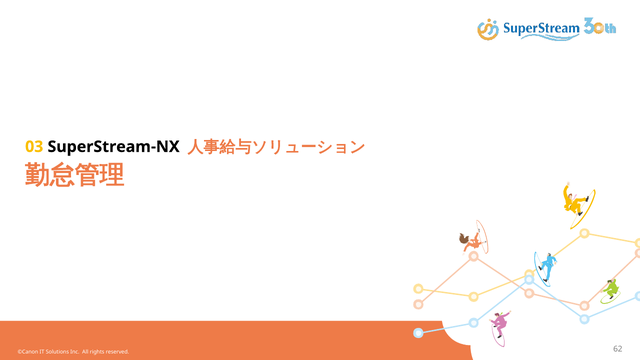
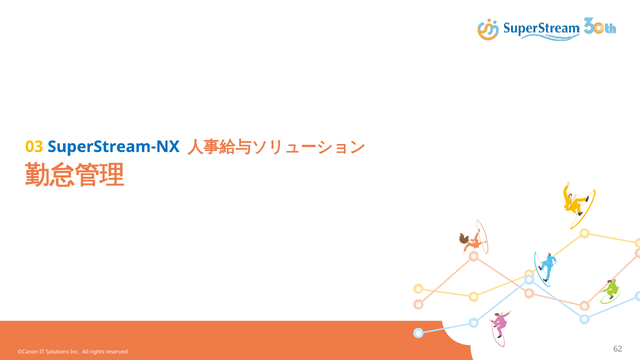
SuperStream-NX colour: black -> blue (114, 147)
